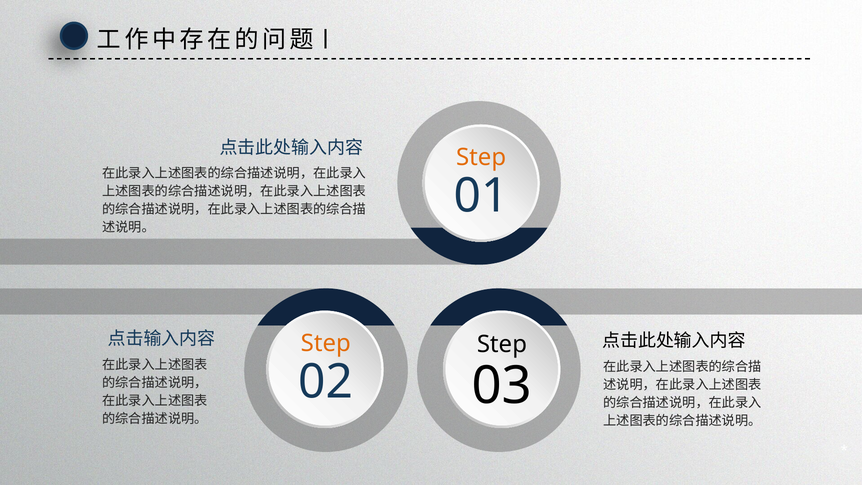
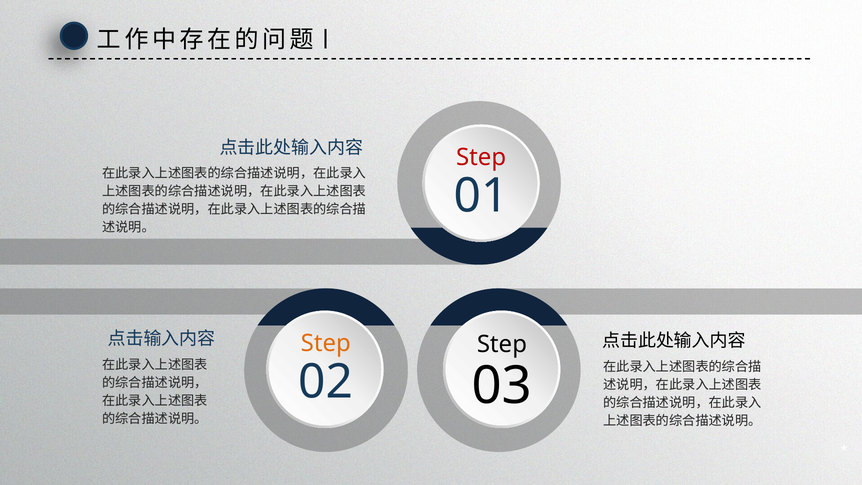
Step colour: orange -> red (481, 157)
